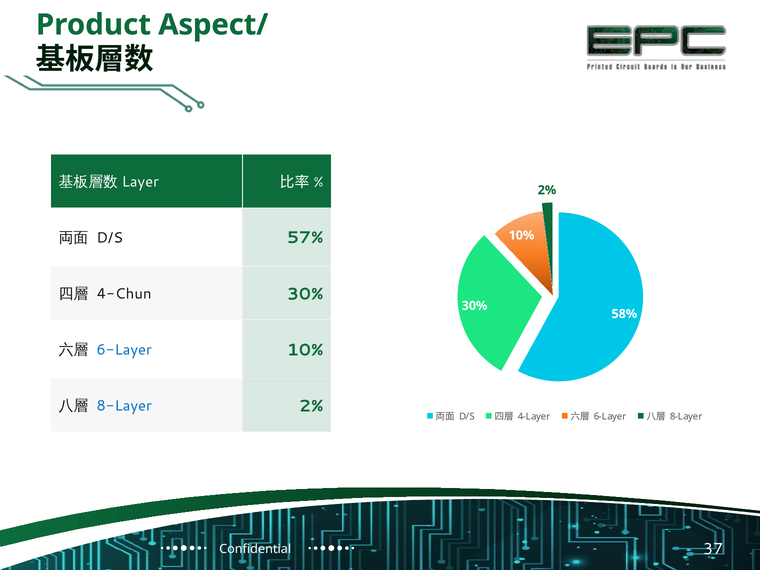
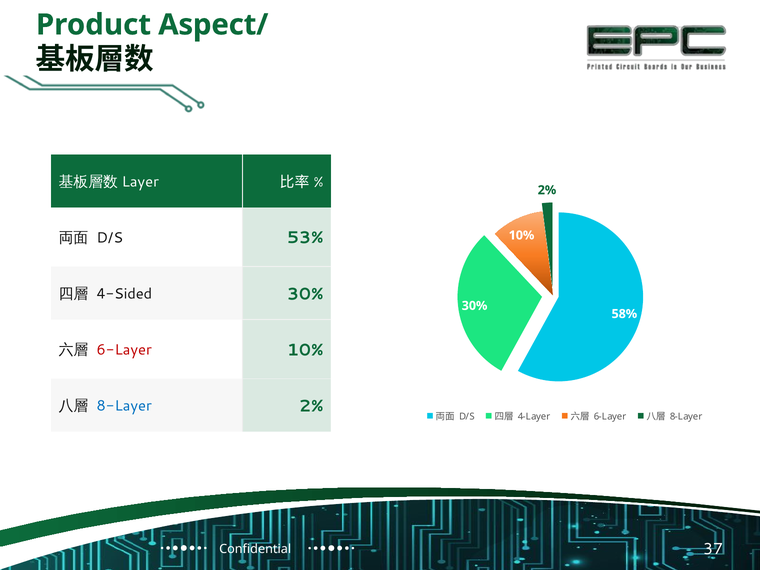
57%: 57% -> 53% (305, 238)
4-Chun: 4-Chun -> 4-Sided (124, 294)
6-Layer colour: blue -> red (124, 350)
